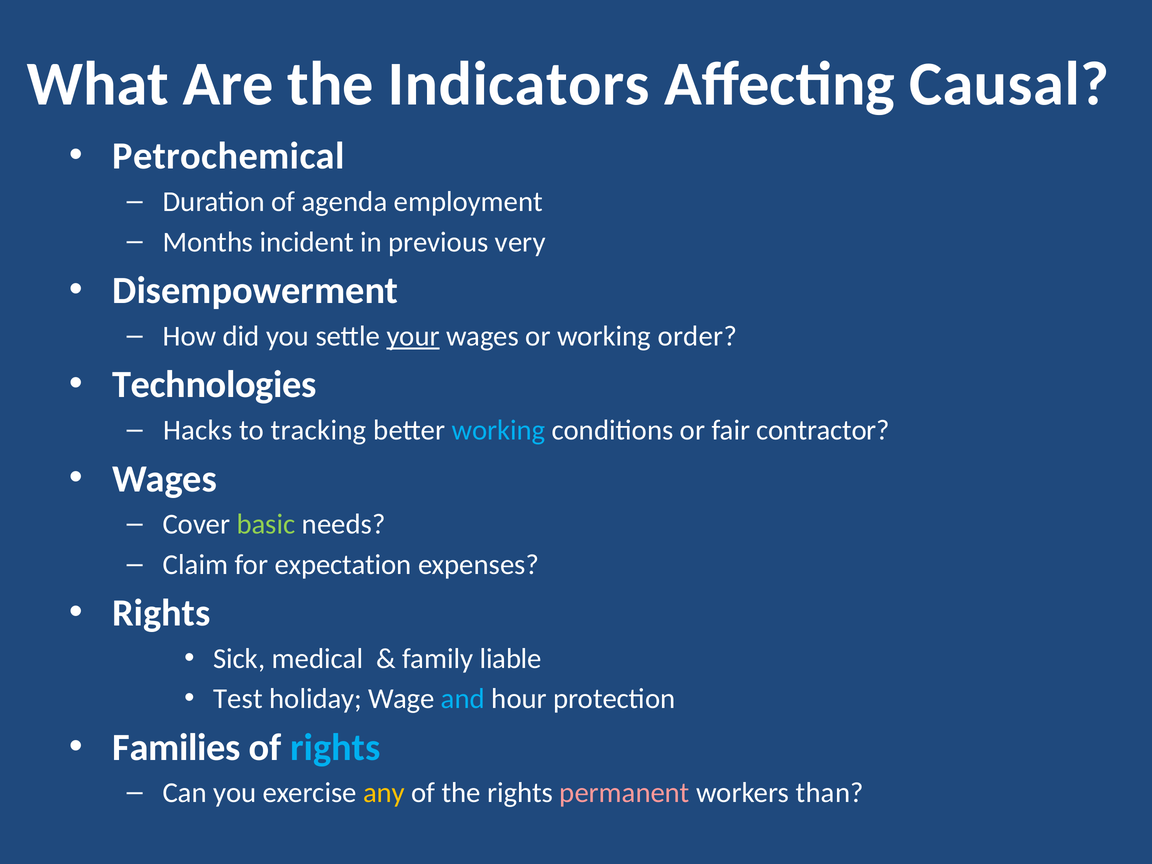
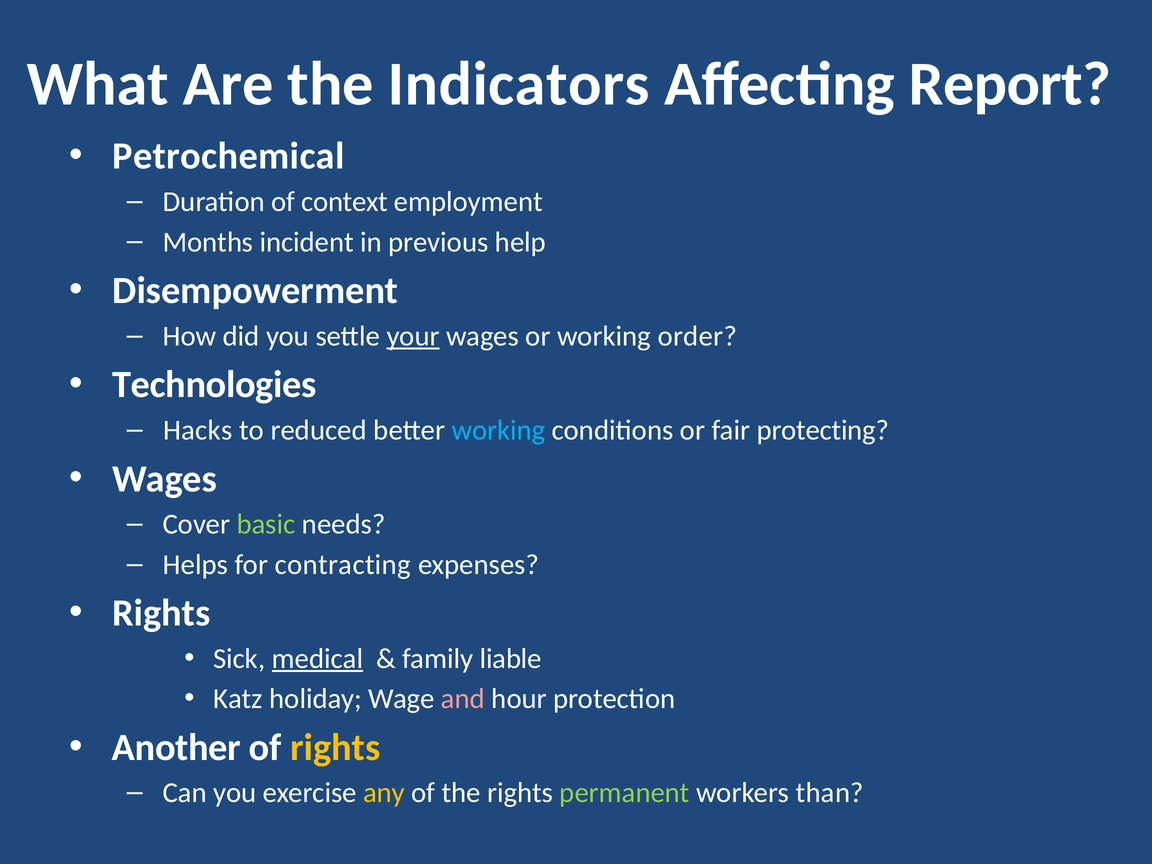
Causal: Causal -> Report (1010, 84)
agenda: agenda -> context (345, 202)
very: very -> help (520, 242)
tracking: tracking -> reduced (319, 430)
contractor: contractor -> protecting (823, 430)
Claim: Claim -> Helps (195, 565)
expectation: expectation -> contracting (343, 565)
medical underline: none -> present (317, 659)
Test: Test -> Katz (238, 699)
and colour: light blue -> pink (463, 699)
Families: Families -> Another (176, 748)
rights colour: light blue -> yellow (335, 748)
permanent colour: pink -> light green (625, 793)
